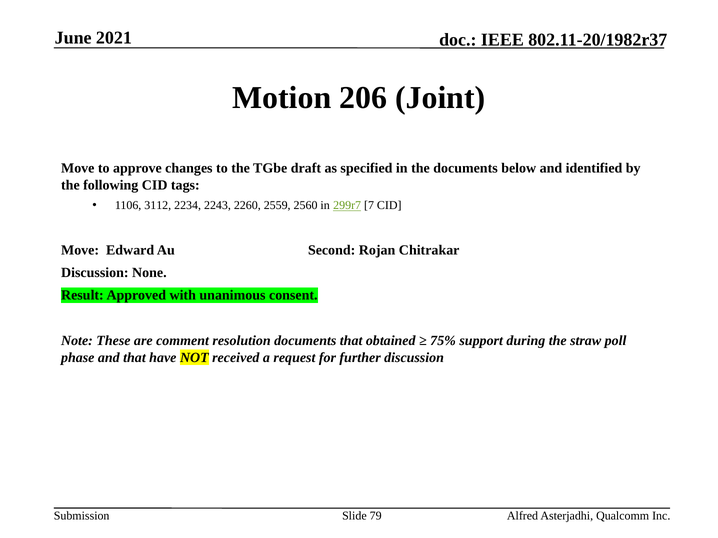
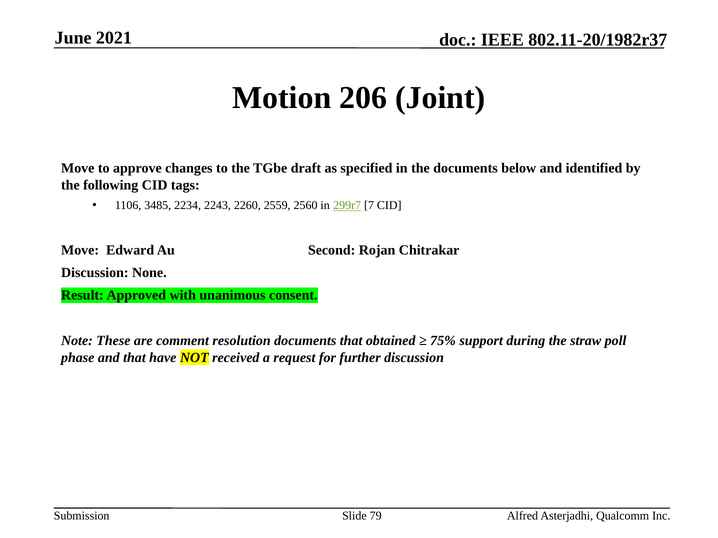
3112: 3112 -> 3485 (158, 206)
